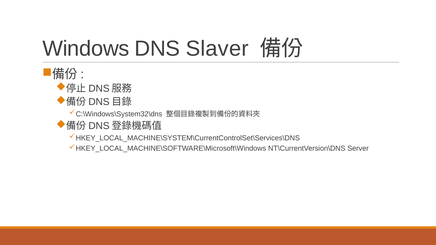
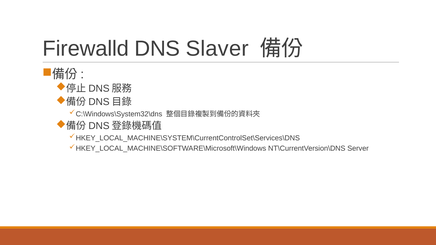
Windows: Windows -> Firewalld (86, 49)
